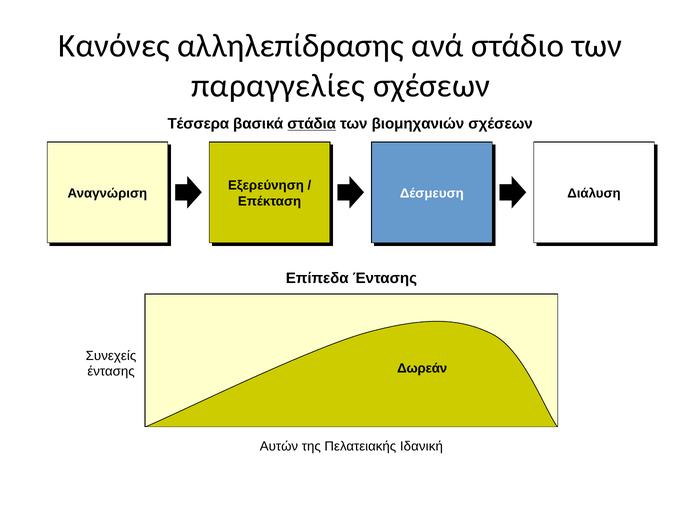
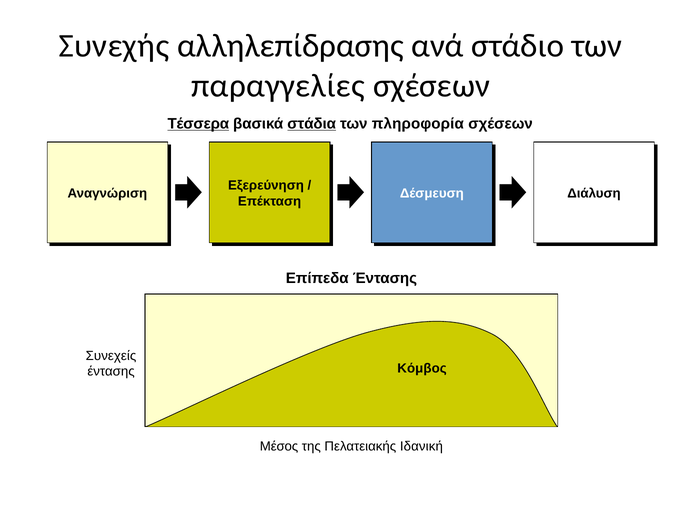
Κανόνες: Κανόνες -> Συνεχής (114, 46)
Τέσσερα underline: none -> present (198, 124)
βιομηχανιών: βιομηχανιών -> πληροφορία (418, 124)
Δωρεάν: Δωρεάν -> Κόμβος (422, 368)
Αυτών: Αυτών -> Μέσος (279, 446)
